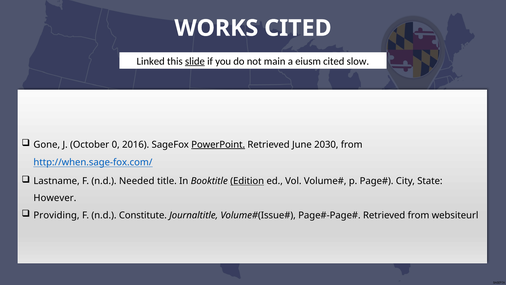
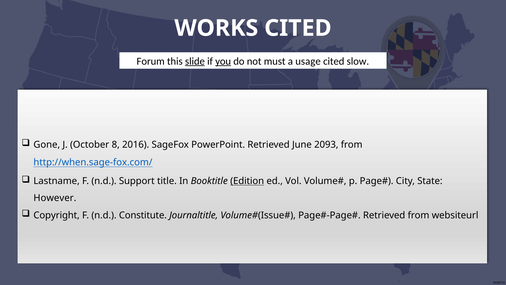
Linked: Linked -> Forum (151, 61)
you underline: none -> present (223, 61)
main: main -> must (275, 61)
eiusm: eiusm -> usage (308, 61)
0: 0 -> 8 (116, 144)
PowerPoint underline: present -> none (218, 144)
2030: 2030 -> 2093 (326, 144)
Needed: Needed -> Support (137, 181)
Providing: Providing -> Copyright (57, 215)
